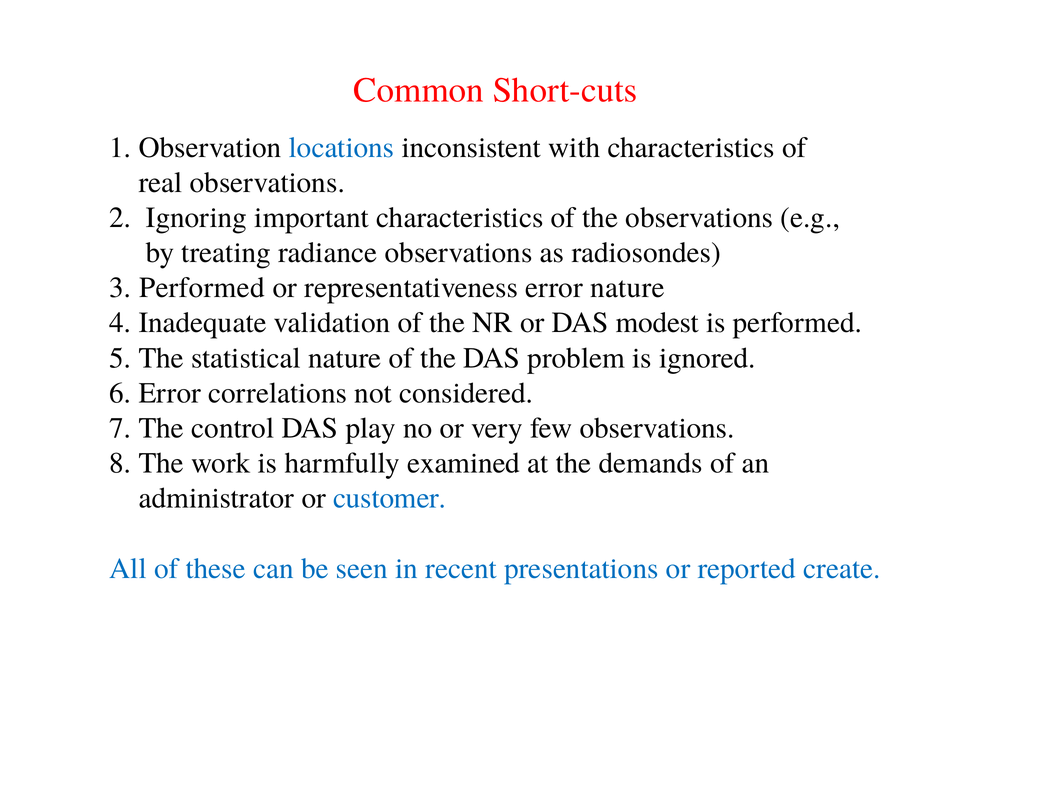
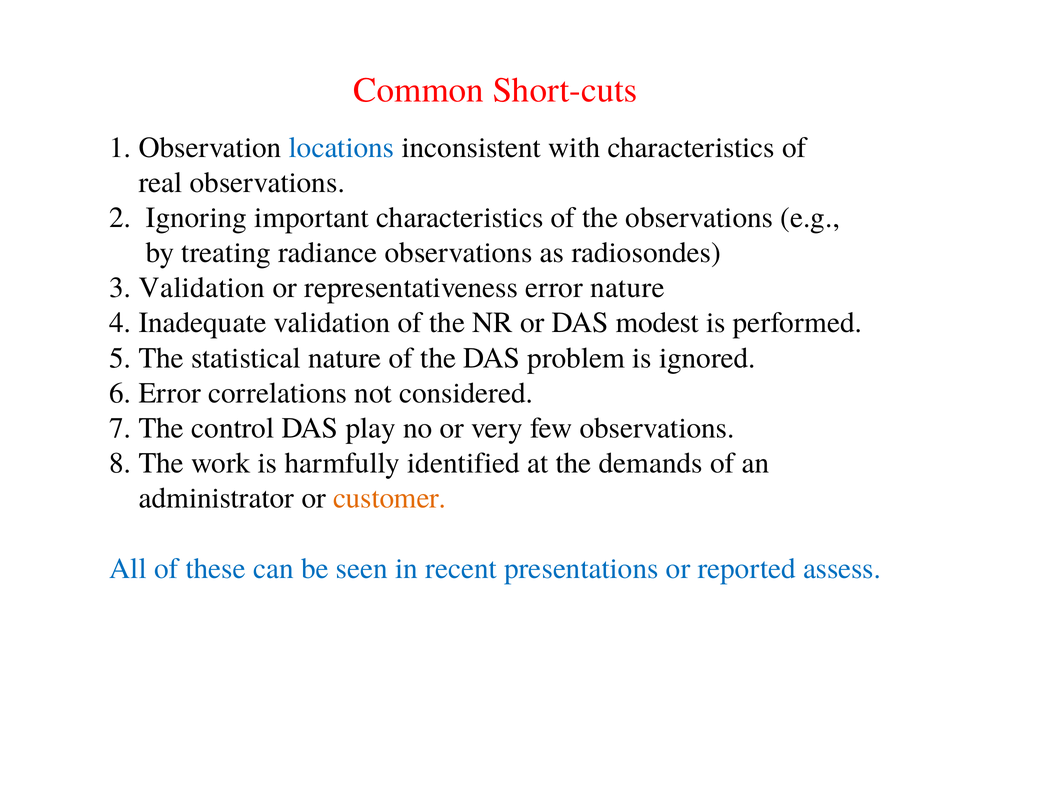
3 Performed: Performed -> Validation (202, 288)
examined: examined -> identified (464, 463)
customer colour: blue -> orange (390, 498)
create: create -> assess (842, 568)
